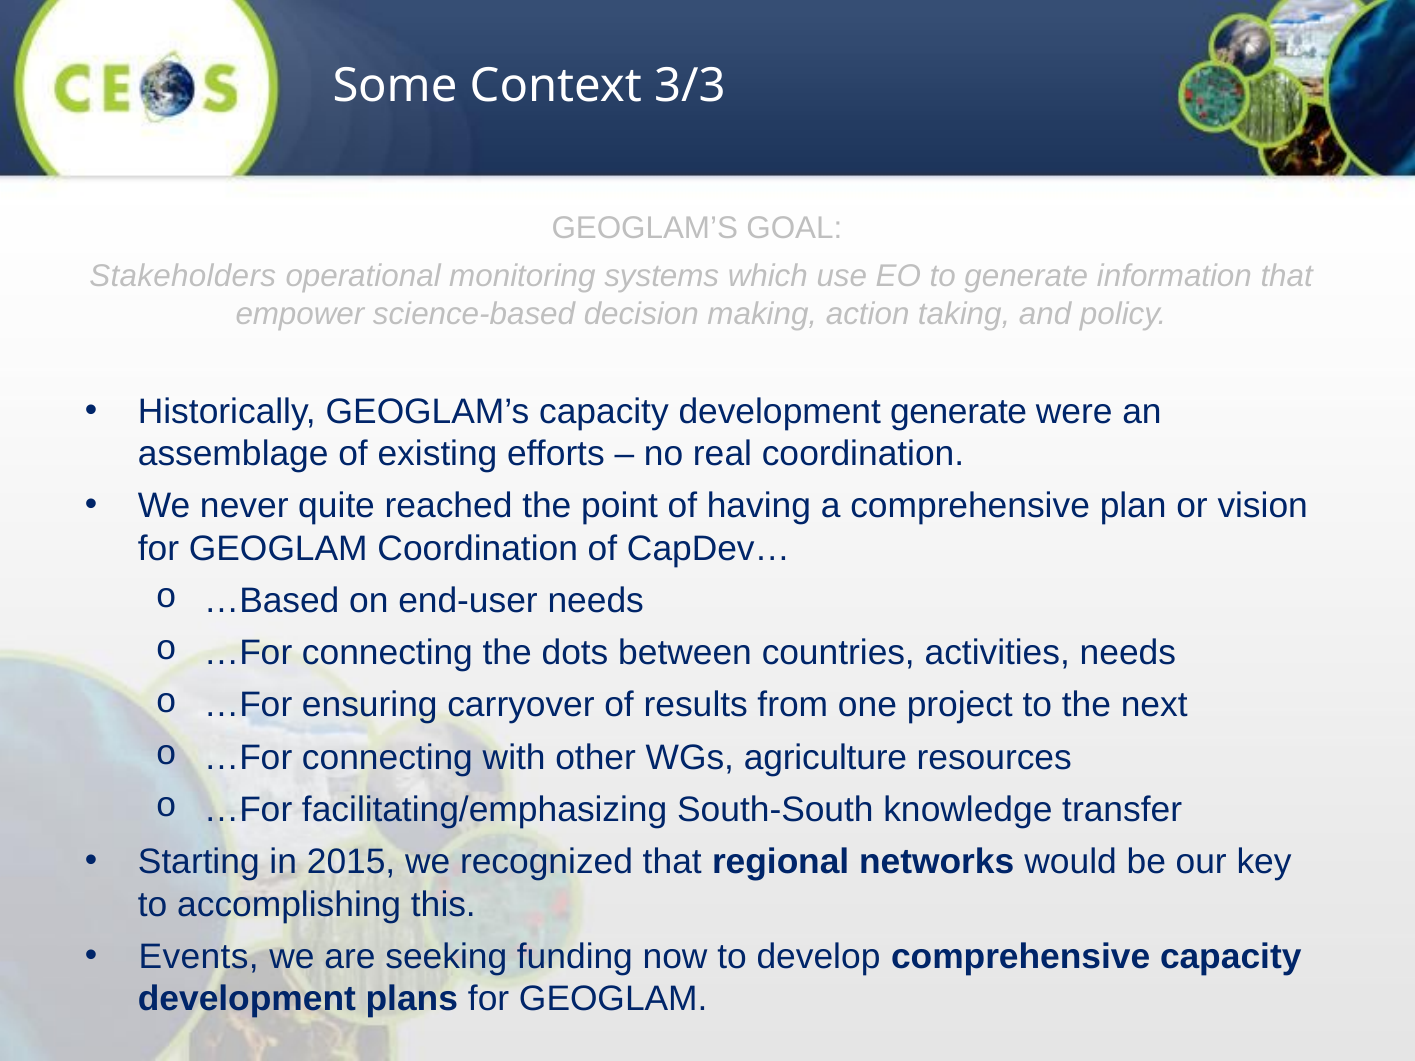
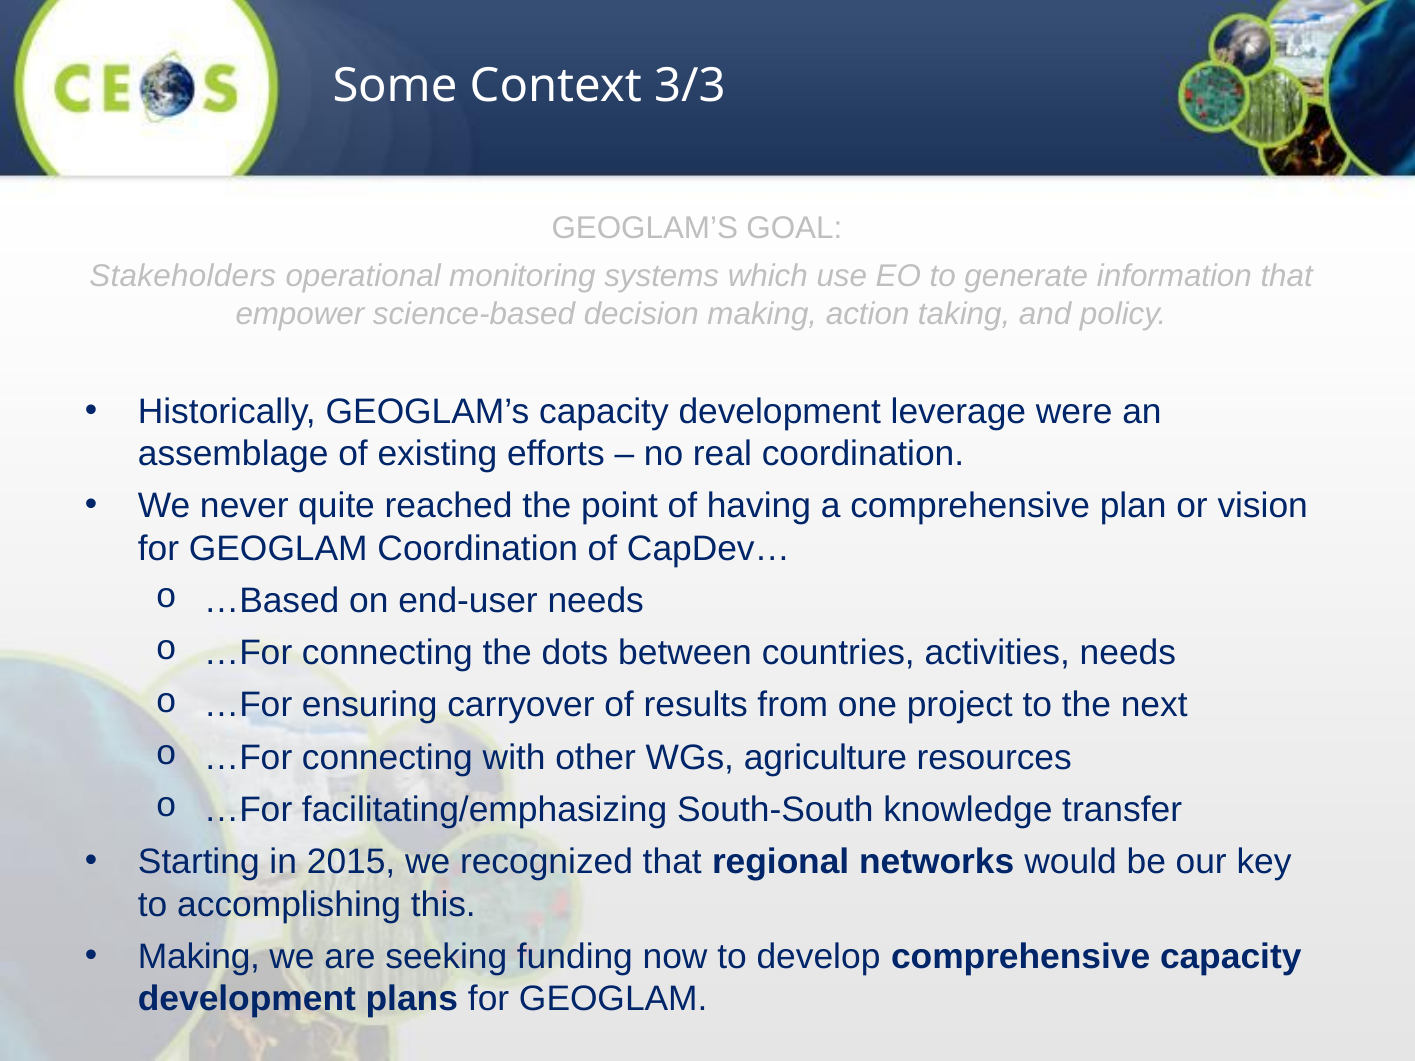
development generate: generate -> leverage (958, 411)
Events: Events -> Making (199, 957)
